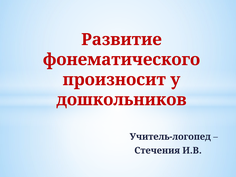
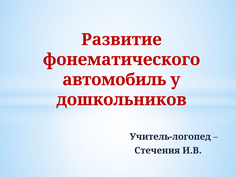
произносит: произносит -> автомобиль (114, 80)
